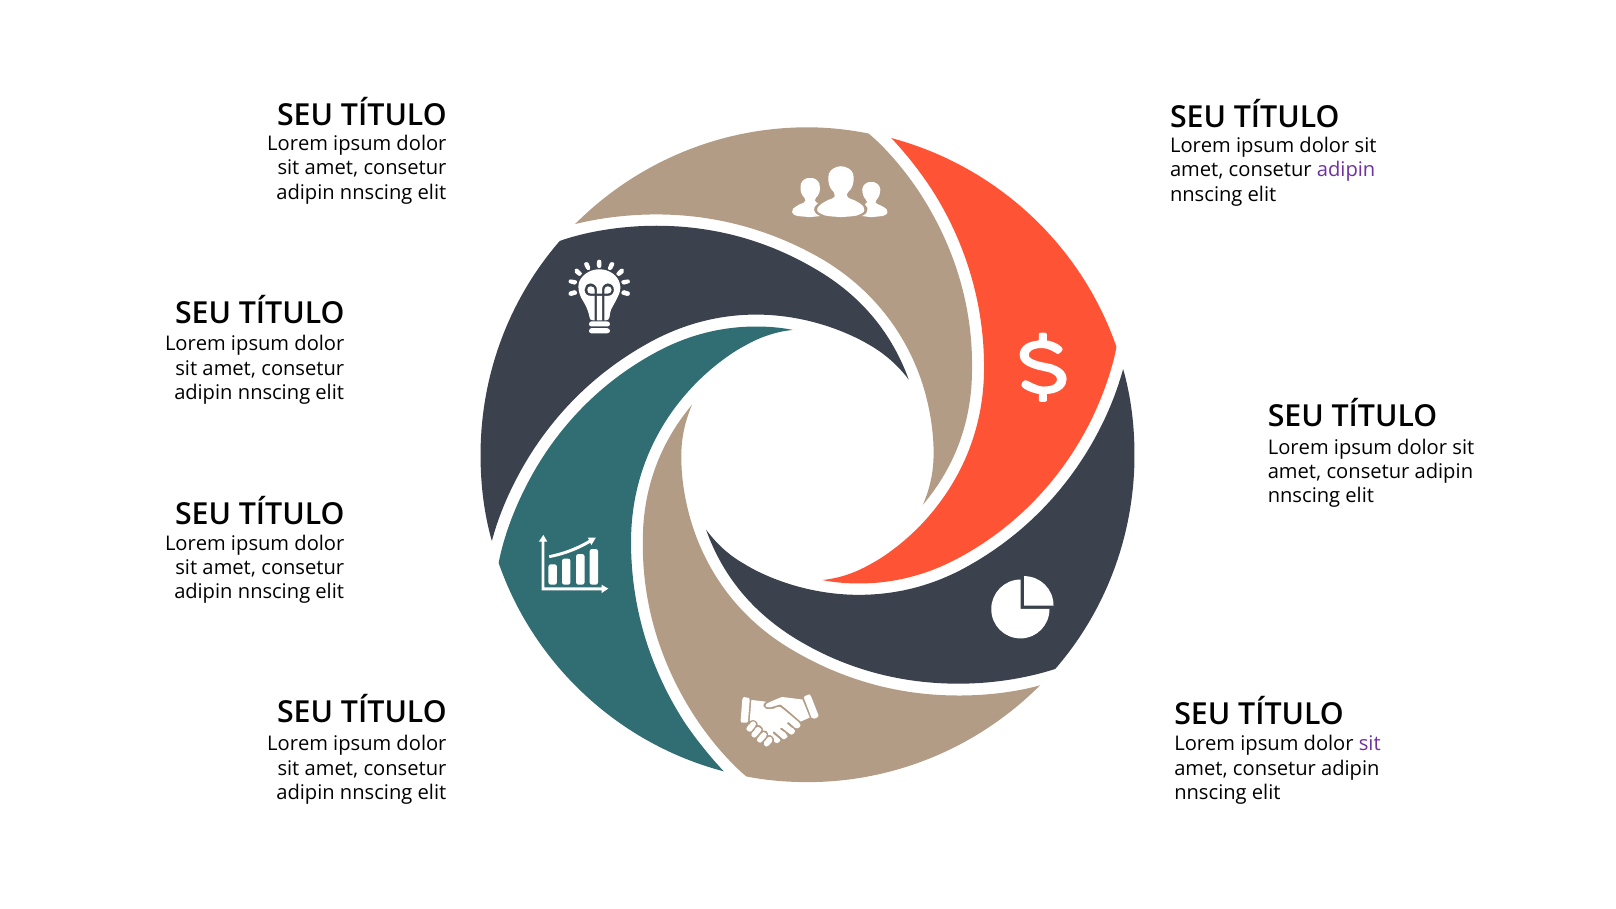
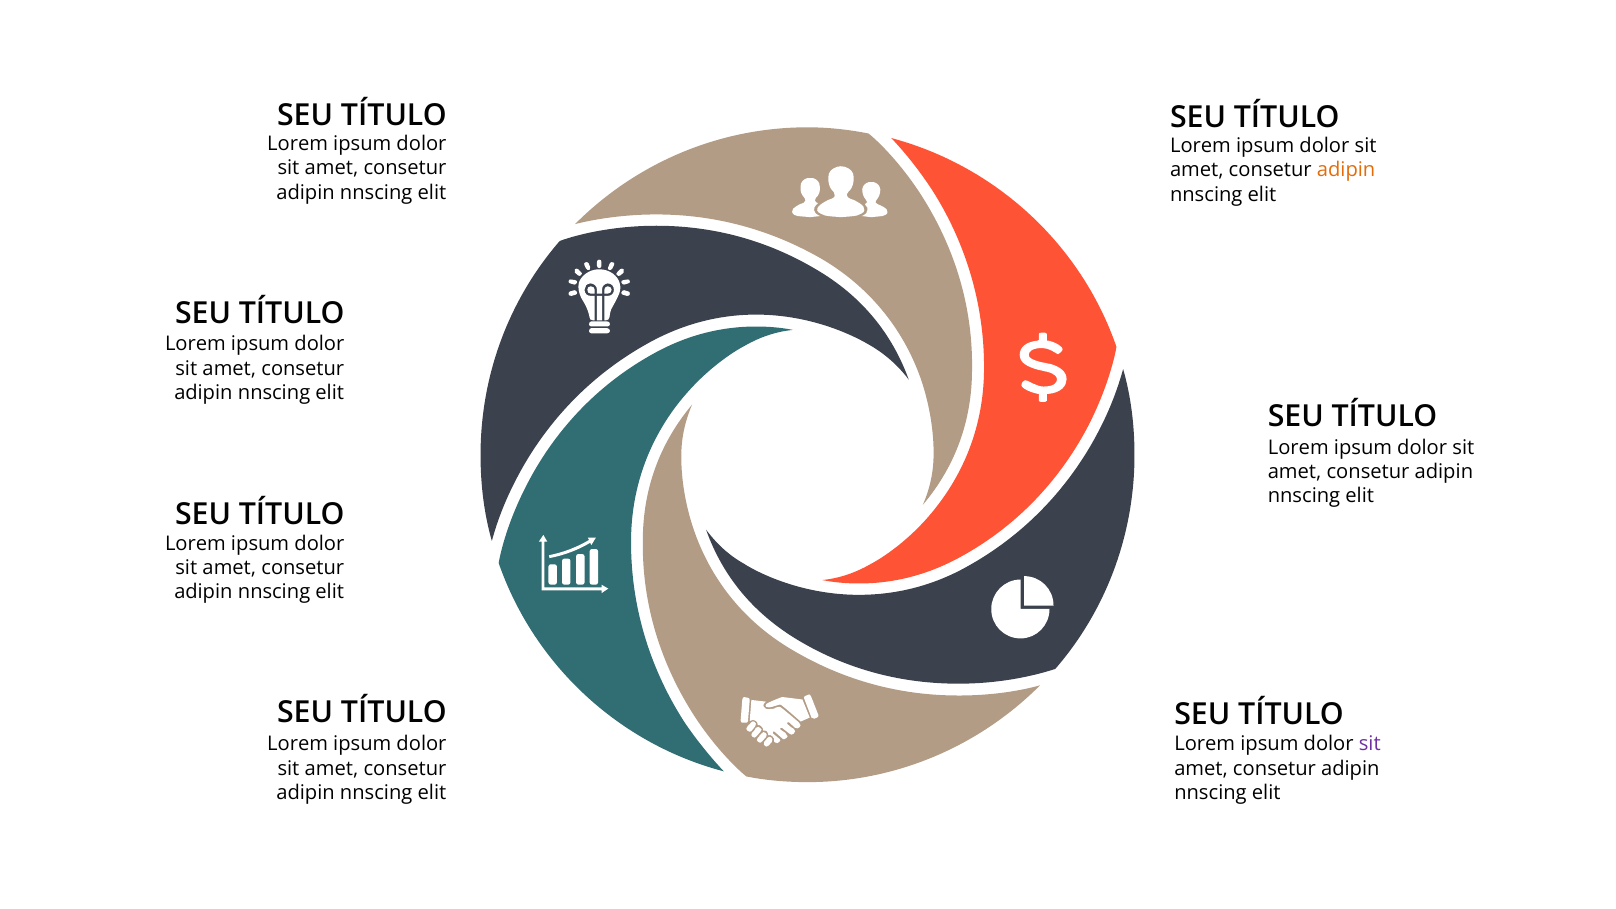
adipin colour: purple -> orange (1346, 170)
